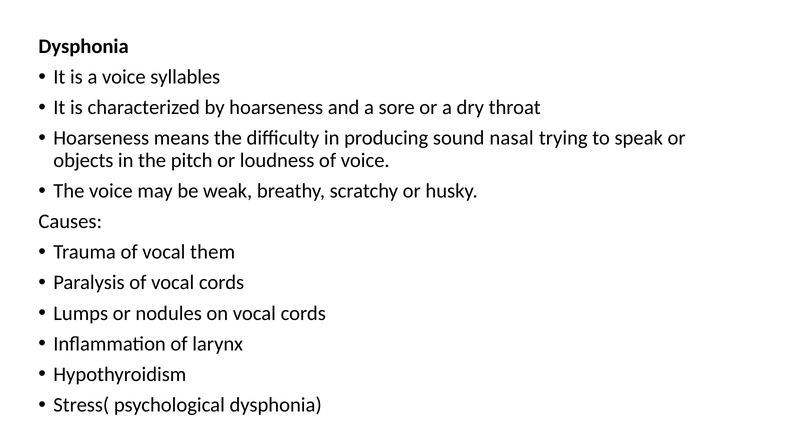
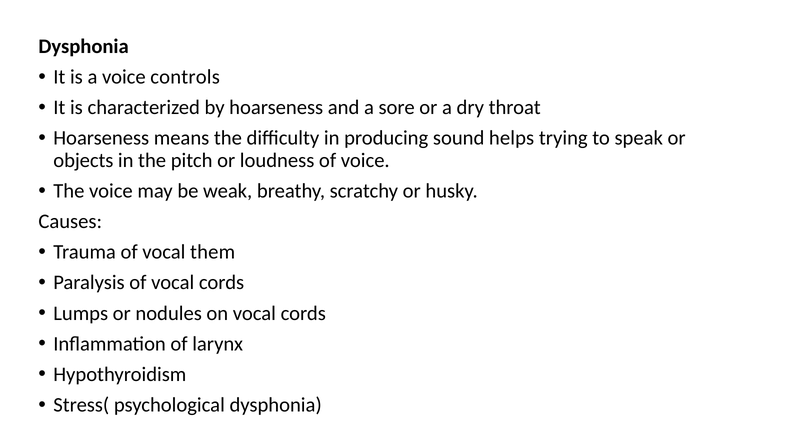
syllables: syllables -> controls (185, 77)
nasal: nasal -> helps (512, 138)
